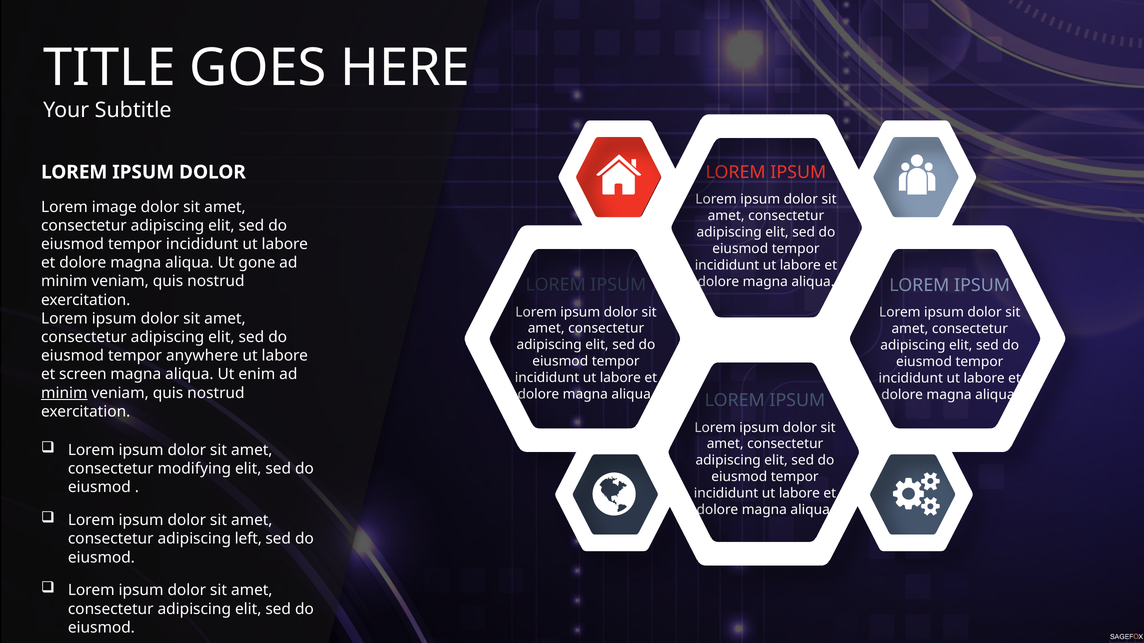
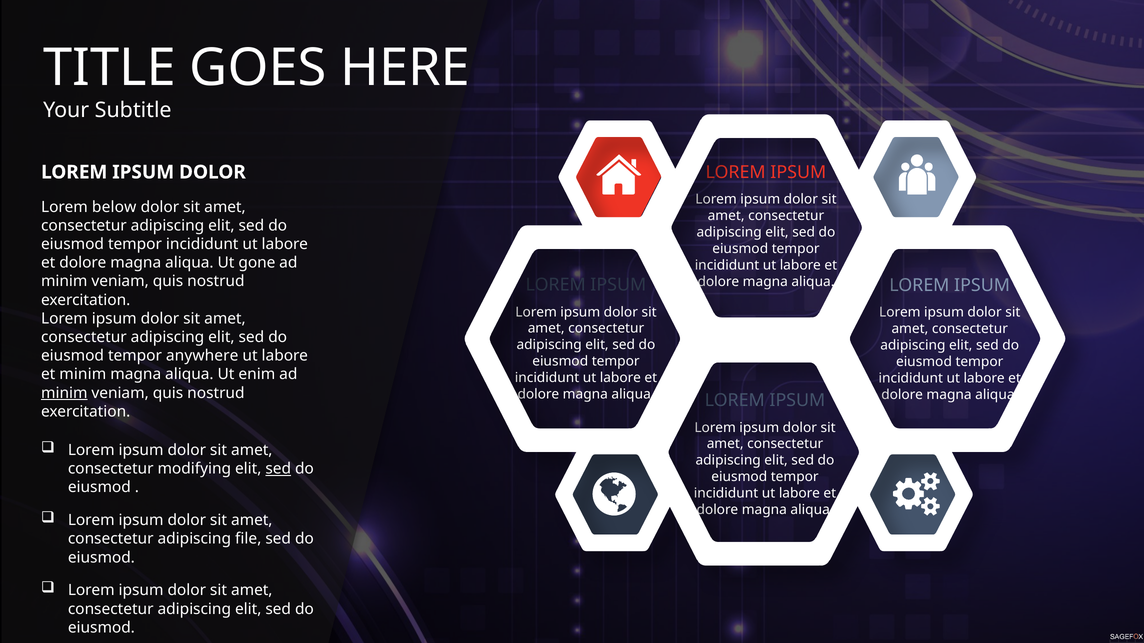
image: image -> below (114, 207)
et screen: screen -> minim (83, 375)
sed underline: none -> present (278, 469)
left: left -> file (248, 539)
